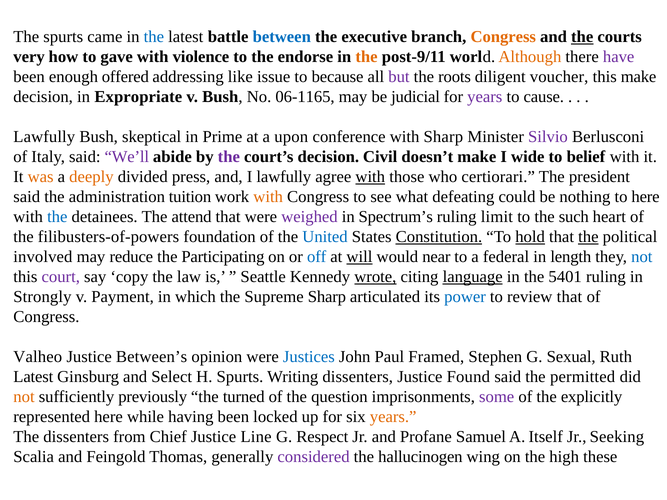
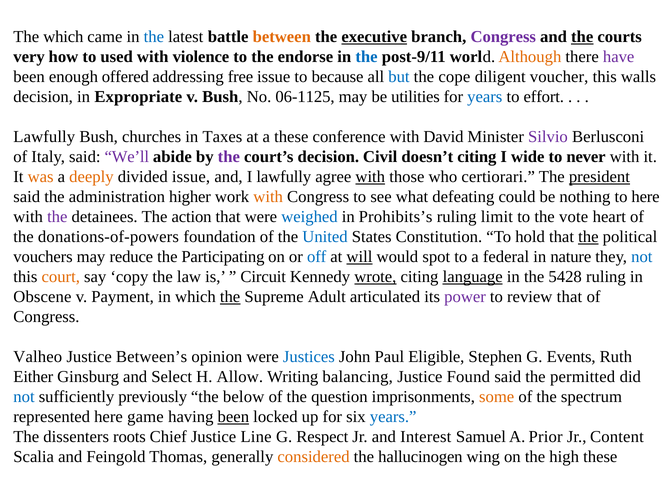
The spurts: spurts -> which (63, 37)
between colour: blue -> orange (282, 37)
executive underline: none -> present (374, 37)
Congress colour: orange -> purple (503, 37)
gave: gave -> used (117, 57)
the colour: orange -> blue (367, 57)
like: like -> free (240, 77)
but colour: purple -> blue (399, 77)
roots: roots -> cope (454, 77)
this make: make -> walls (639, 77)
06-1165: 06-1165 -> 06-1125 (305, 97)
judicial: judicial -> utilities (416, 97)
years colour: purple -> blue (485, 97)
cause: cause -> effort (544, 97)
skeptical: skeptical -> churches (152, 137)
Prime: Prime -> Taxes (222, 137)
a upon: upon -> these (291, 137)
with Sharp: Sharp -> David (443, 137)
doesn’t make: make -> citing (477, 157)
belief: belief -> never (586, 157)
divided press: press -> issue (191, 177)
president underline: none -> present (599, 177)
tuition: tuition -> higher (190, 197)
the colour: blue -> purple (57, 217)
attend: attend -> action (192, 217)
weighed colour: purple -> blue (309, 217)
Spectrum’s: Spectrum’s -> Prohibits’s (396, 217)
such: such -> vote (574, 217)
filibusters-of-powers: filibusters-of-powers -> donations-of-powers (108, 237)
Constitution underline: present -> none (439, 237)
hold underline: present -> none (530, 237)
involved: involved -> vouchers (43, 257)
near: near -> spot (436, 257)
length: length -> nature (571, 257)
court colour: purple -> orange (61, 277)
Seattle: Seattle -> Circuit (263, 277)
5401: 5401 -> 5428 (565, 277)
Strongly: Strongly -> Obscene (42, 297)
the underline: none -> present (230, 297)
Supreme Sharp: Sharp -> Adult (327, 297)
power colour: blue -> purple (465, 297)
Framed: Framed -> Eligible (436, 357)
Sexual: Sexual -> Events (571, 357)
Latest: Latest -> Either (33, 377)
H Spurts: Spurts -> Allow (240, 377)
Writing dissenters: dissenters -> balancing (358, 377)
not colour: orange -> blue (24, 397)
turned: turned -> below (244, 397)
some colour: purple -> orange (497, 397)
explicitly: explicitly -> spectrum (591, 397)
while: while -> game (145, 417)
been underline: none -> present (233, 417)
years colour: orange -> blue (393, 417)
from: from -> roots (129, 437)
Profane: Profane -> Interest (426, 437)
Itself: Itself -> Prior (546, 437)
Seeking: Seeking -> Content (617, 437)
considered colour: purple -> orange (314, 457)
